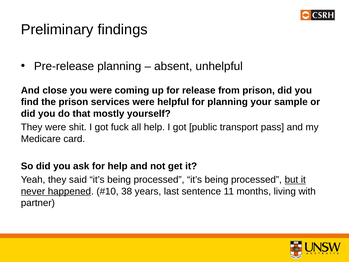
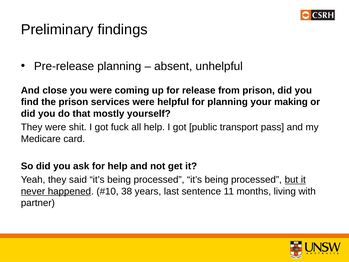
sample: sample -> making (291, 102)
